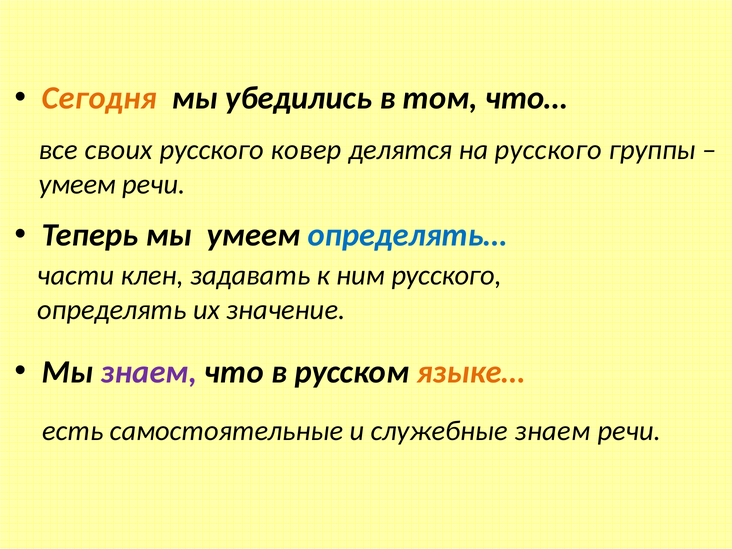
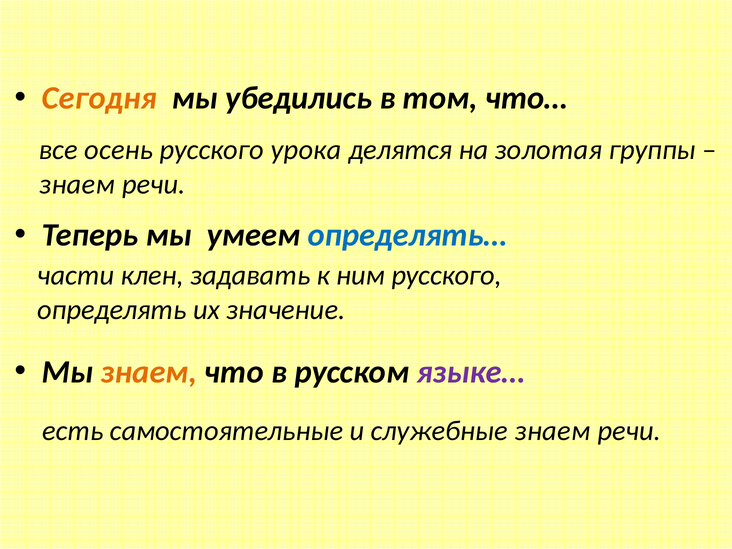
своих: своих -> осень (119, 150)
ковер: ковер -> урока (306, 150)
на русского: русского -> золотая (548, 150)
умеем: умеем -> знаем (77, 184)
знаем colour: purple -> orange (149, 372)
языке… colour: orange -> purple (471, 372)
